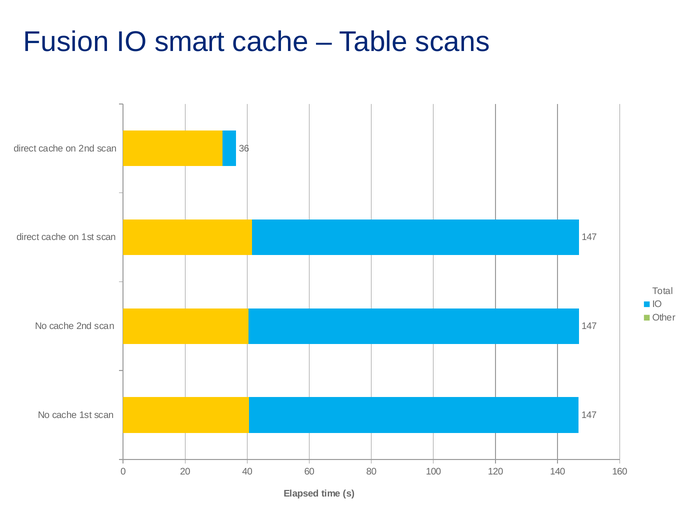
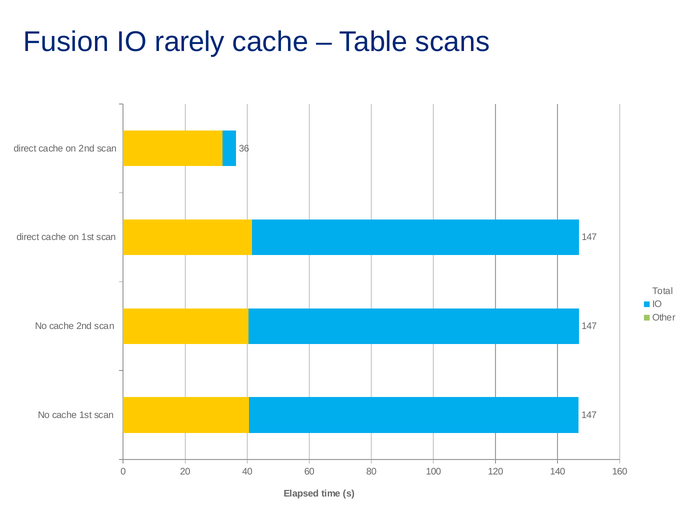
smart: smart -> rarely (190, 42)
